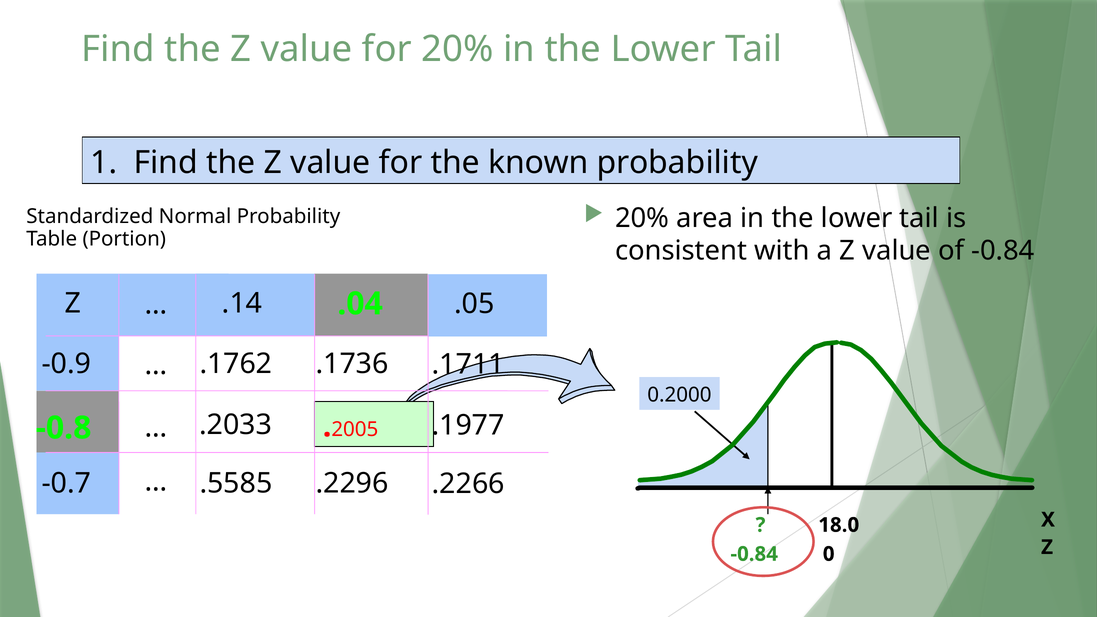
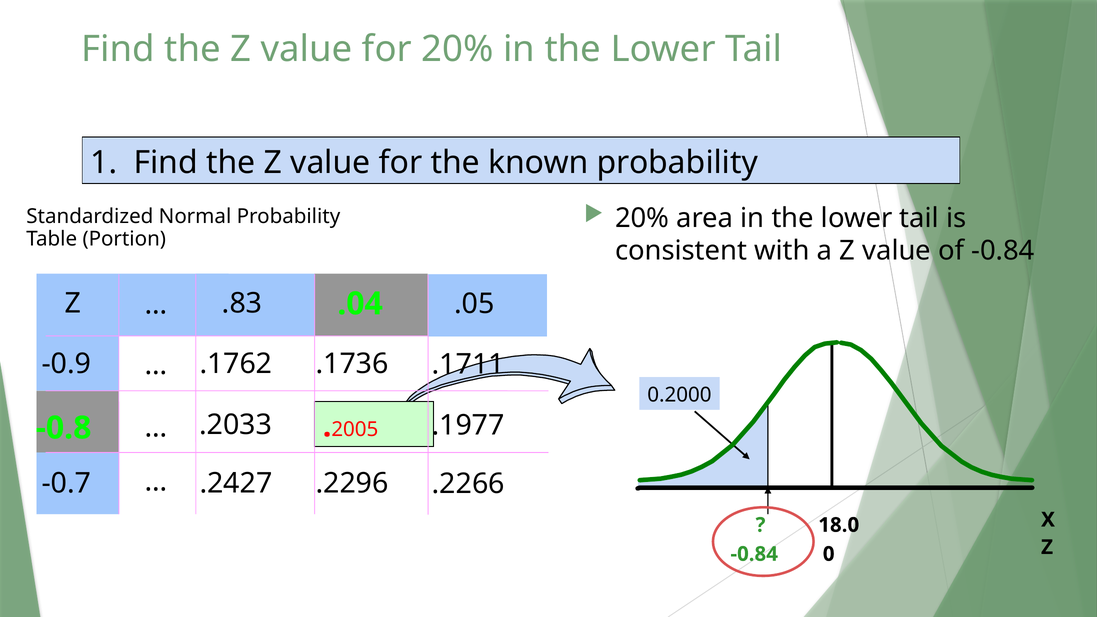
.14: .14 -> .83 (242, 303)
.5585: .5585 -> .2427 (236, 483)
